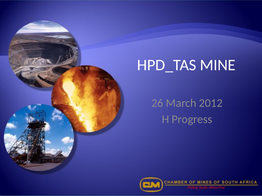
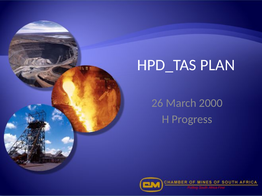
MINE: MINE -> PLAN (218, 65)
2012: 2012 -> 2000 (211, 103)
